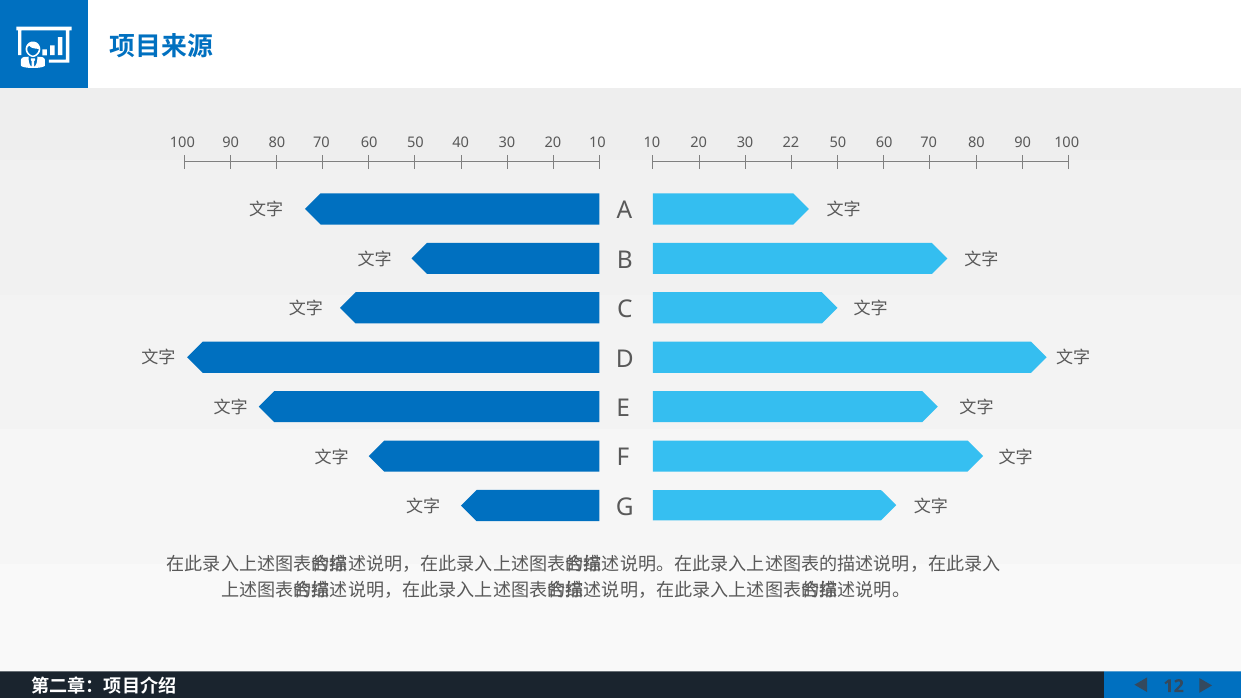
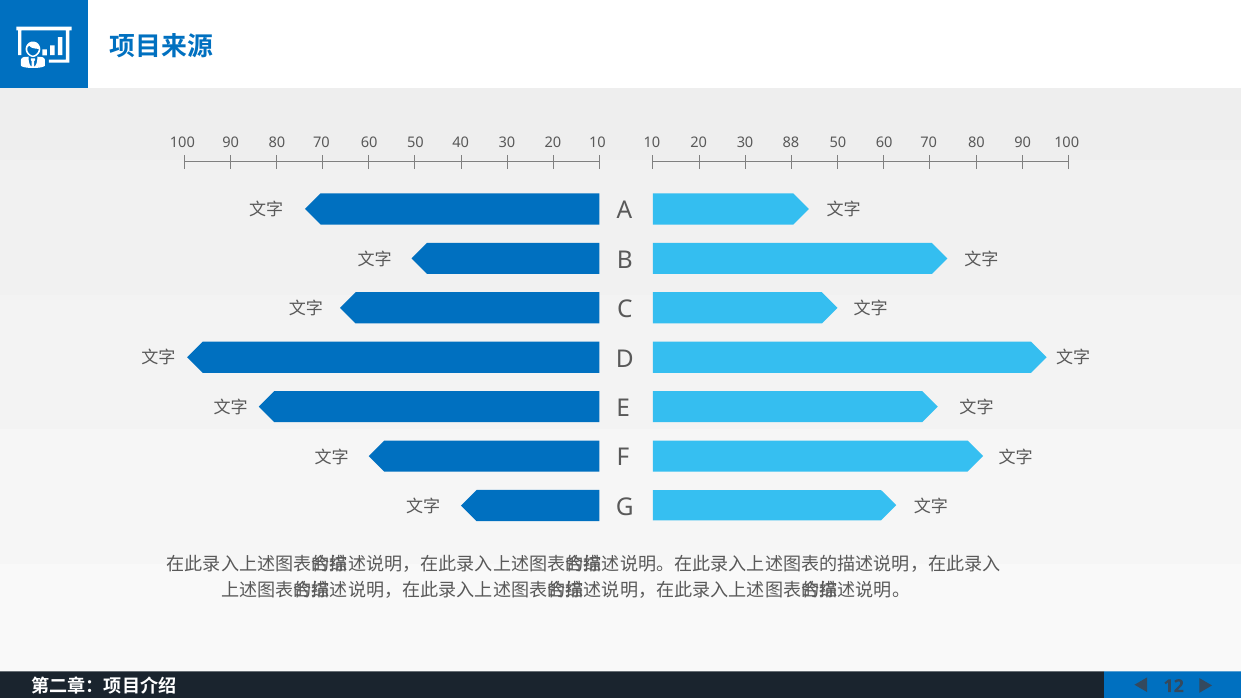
22: 22 -> 88 (791, 143)
